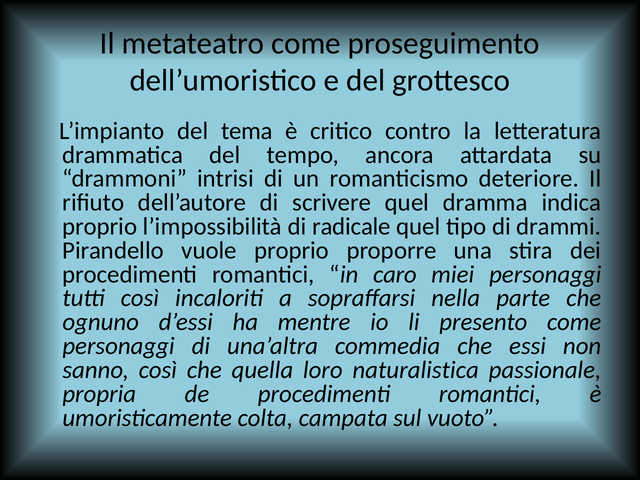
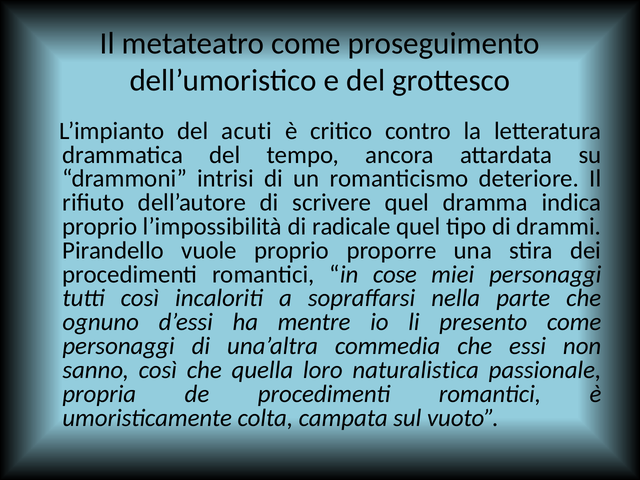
tema: tema -> acuti (247, 131)
caro: caro -> cose (395, 274)
